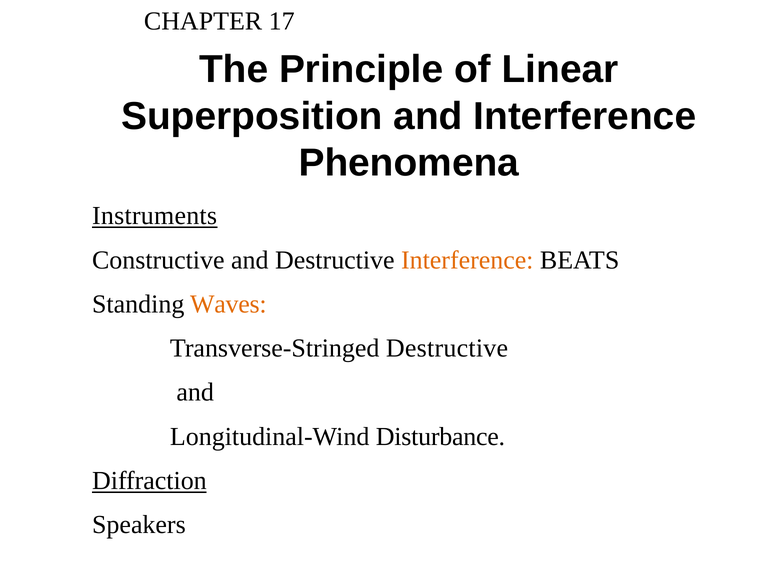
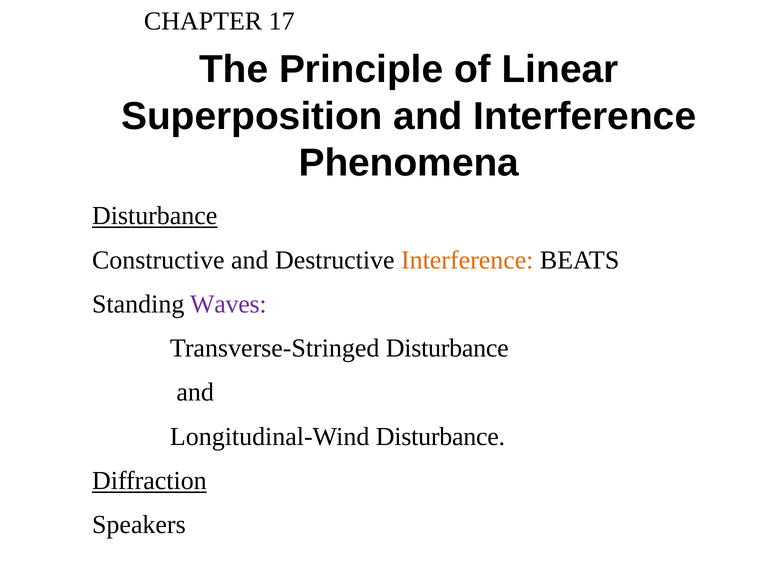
Instruments: Instruments -> Disturbance (155, 216)
Waves colour: orange -> purple (228, 304)
Transverse-Stringed Destructive: Destructive -> Disturbance (447, 348)
